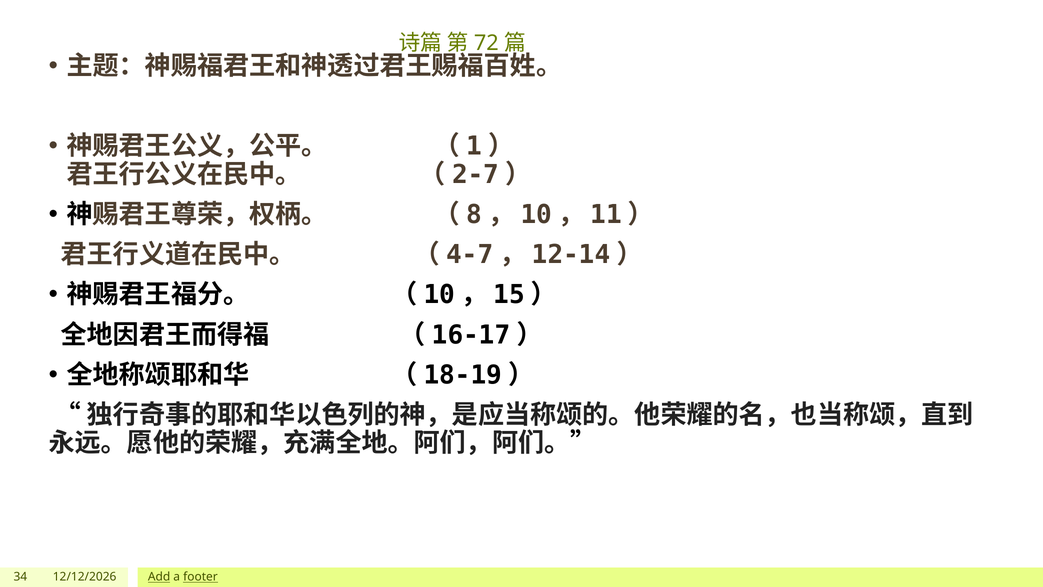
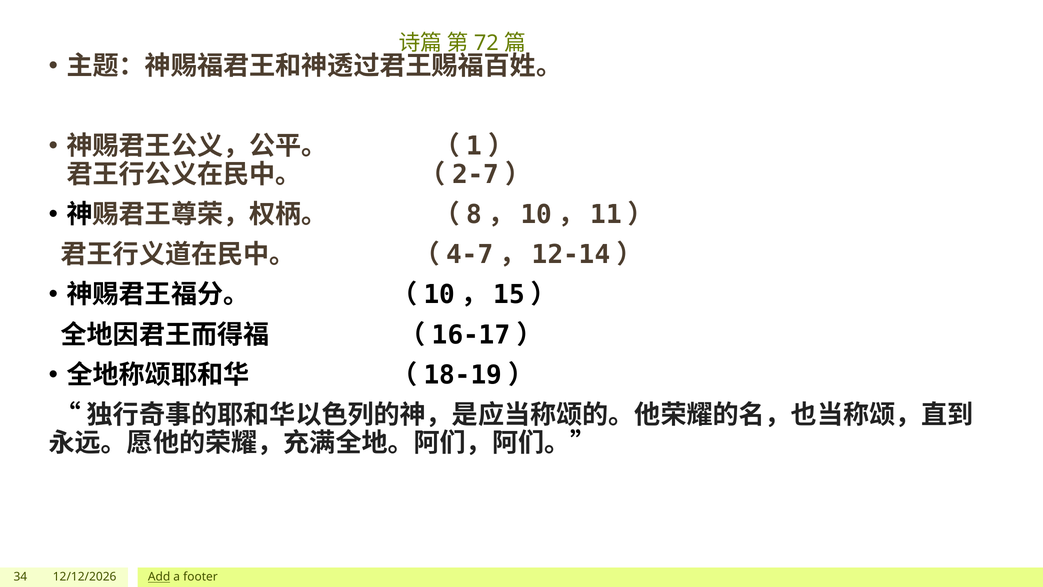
footer underline: present -> none (201, 577)
